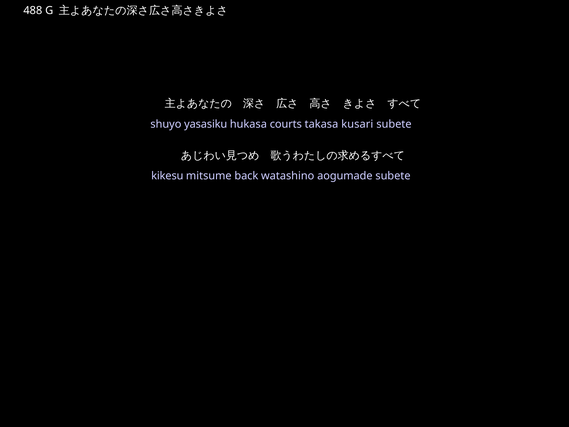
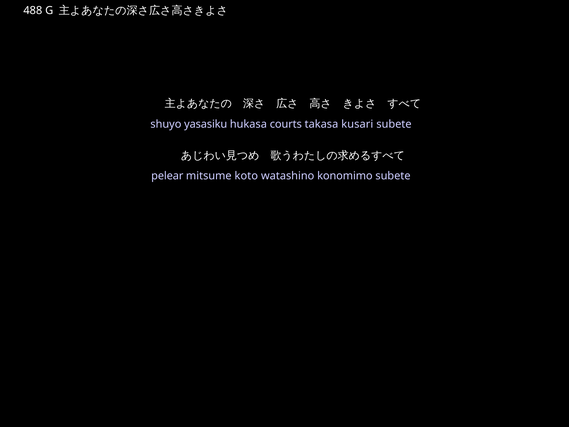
kikesu: kikesu -> pelear (167, 176)
back: back -> koto (246, 176)
aogumade: aogumade -> konomimo (345, 176)
